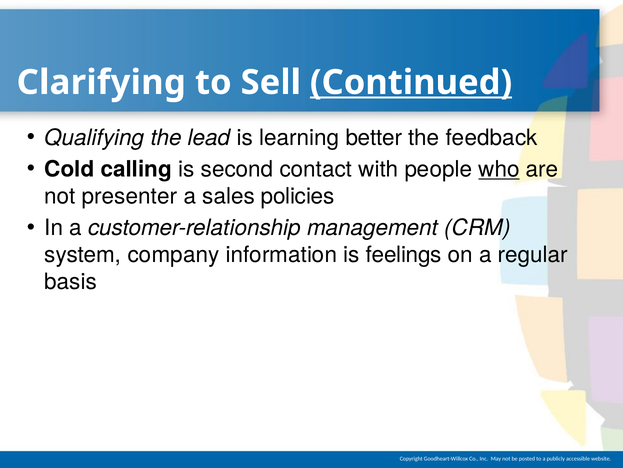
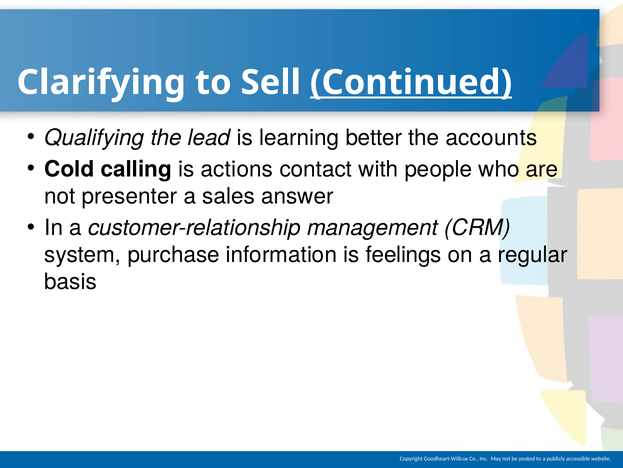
feedback: feedback -> accounts (492, 138)
second: second -> actions (237, 169)
who underline: present -> none (499, 169)
policies: policies -> answer (297, 196)
company: company -> purchase (174, 254)
